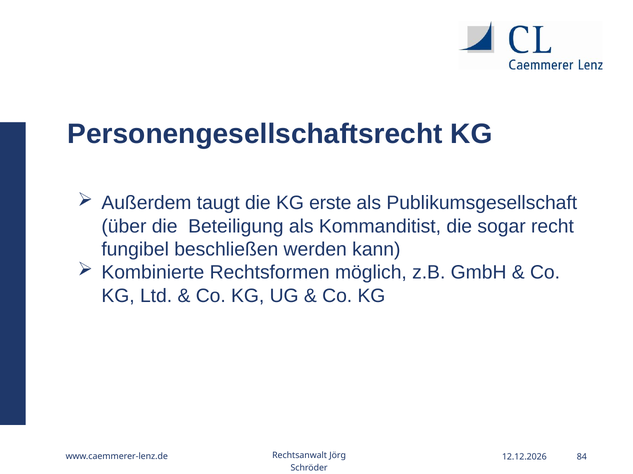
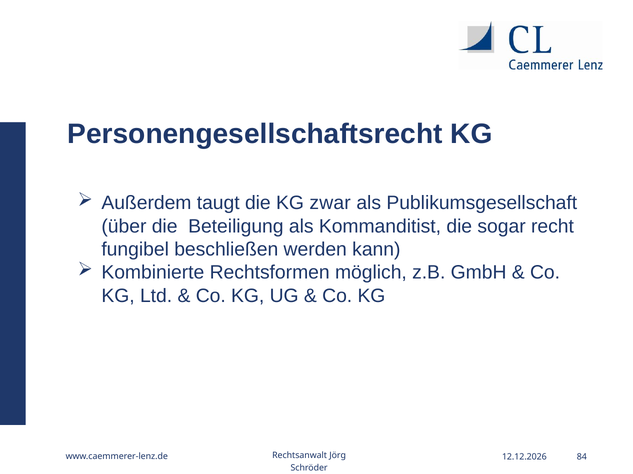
erste: erste -> zwar (330, 203)
